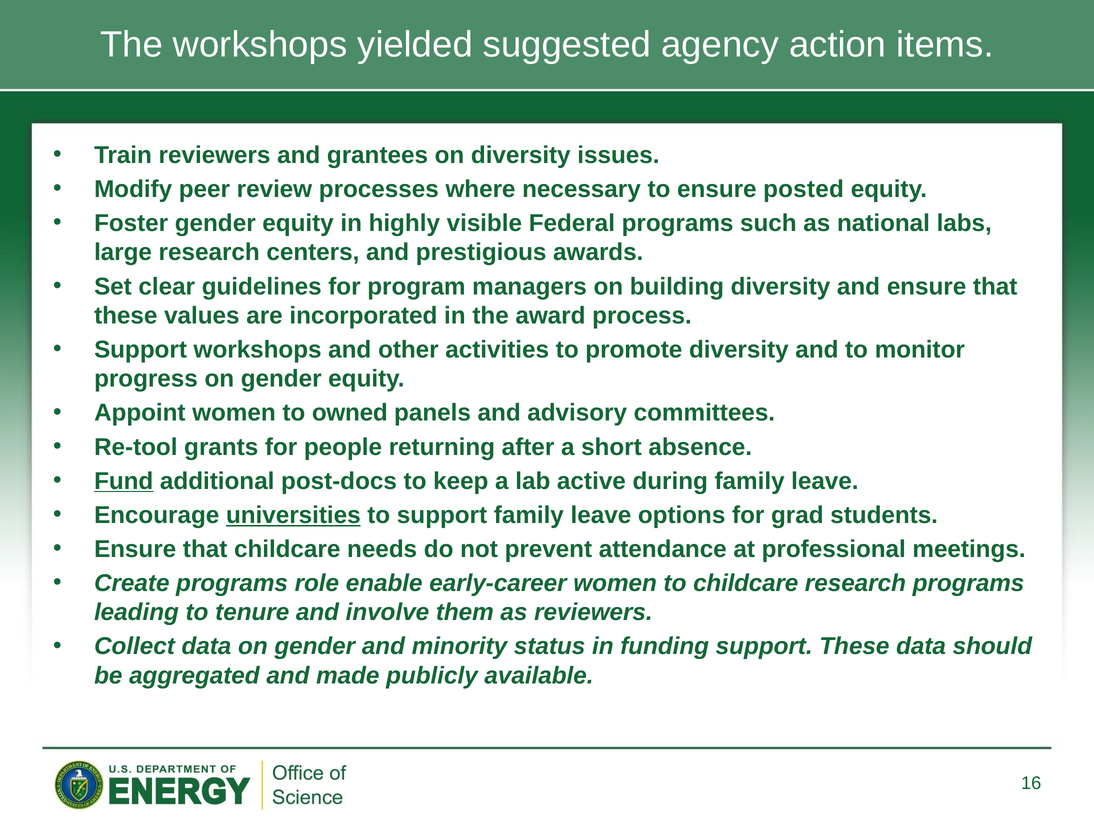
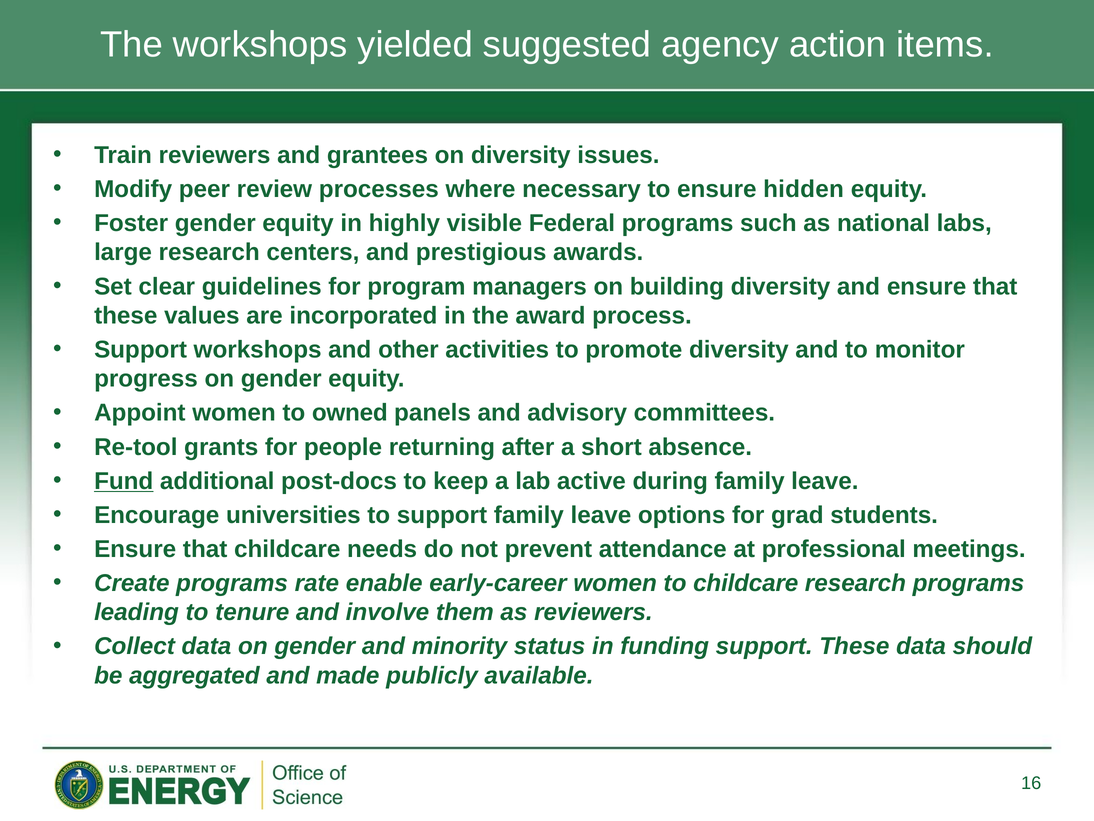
posted: posted -> hidden (803, 189)
universities underline: present -> none (293, 515)
role: role -> rate (317, 583)
